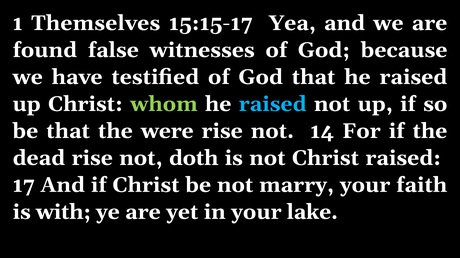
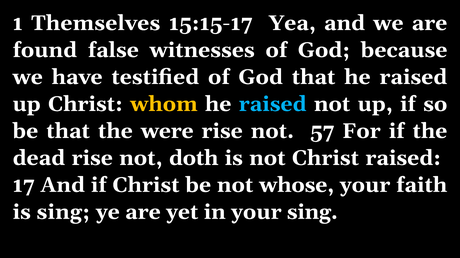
whom colour: light green -> yellow (164, 104)
14: 14 -> 57 (322, 131)
marry: marry -> whose (297, 186)
is with: with -> sing (63, 213)
your lake: lake -> sing (312, 213)
